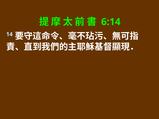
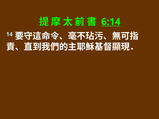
6:14 underline: none -> present (111, 22)
